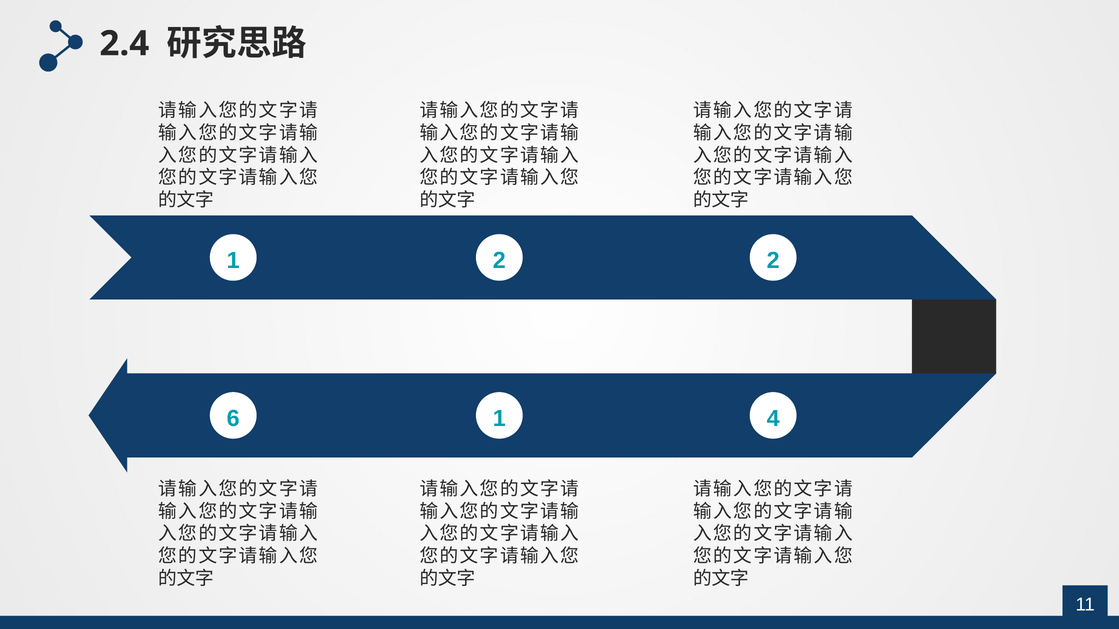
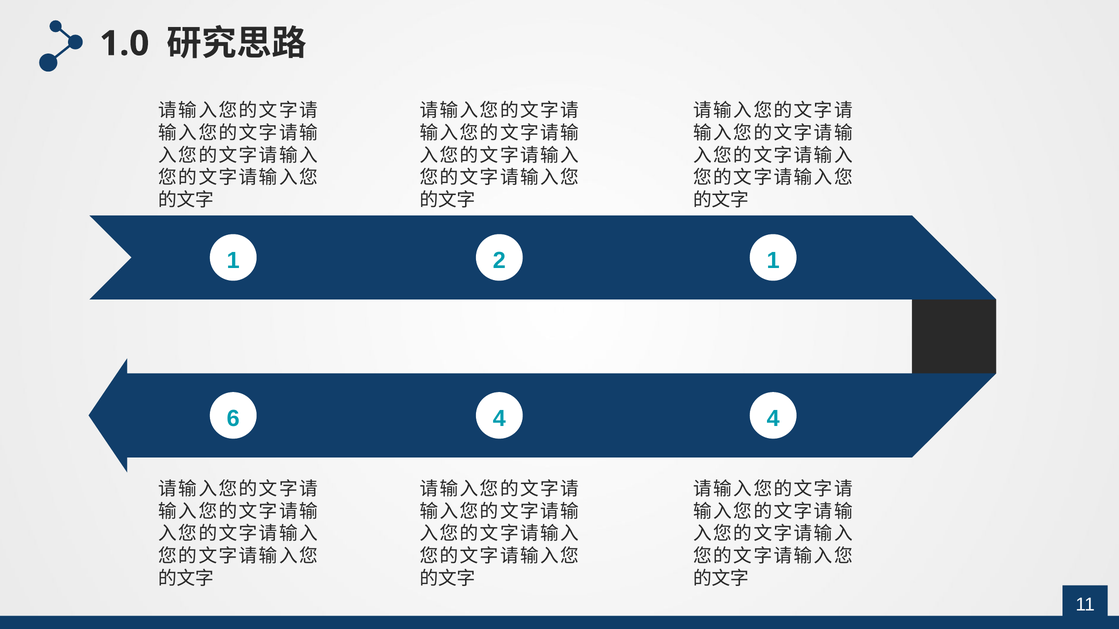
2.4: 2.4 -> 1.0 (124, 44)
2 2: 2 -> 1 (773, 261)
6 1: 1 -> 4 (499, 419)
